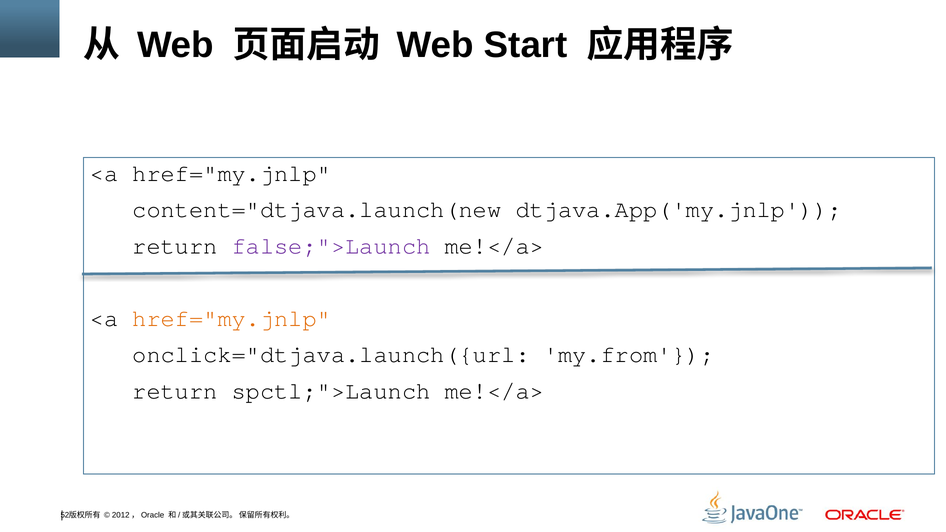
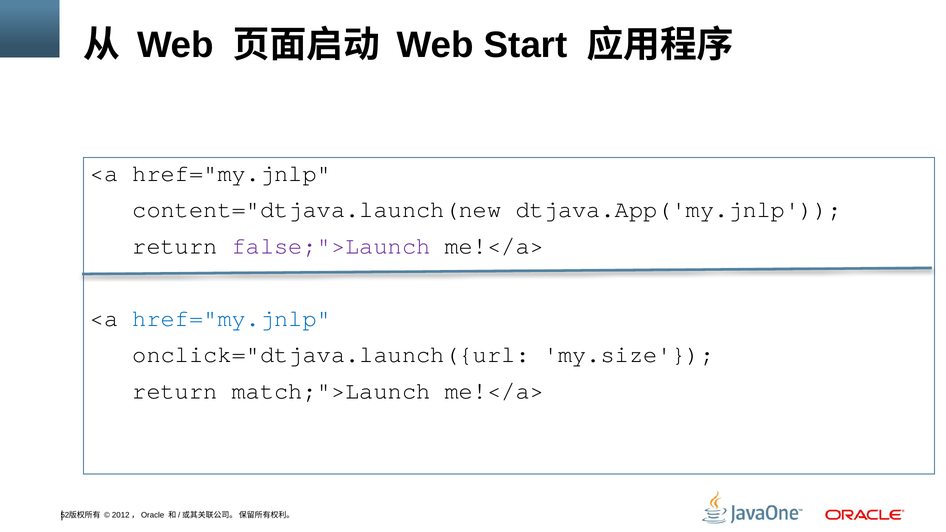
href="my.jnlp colour: orange -> blue (232, 318)
my.from: my.from -> my.size (629, 355)
spctl;">Launch: spctl;">Launch -> match;">Launch (331, 391)
